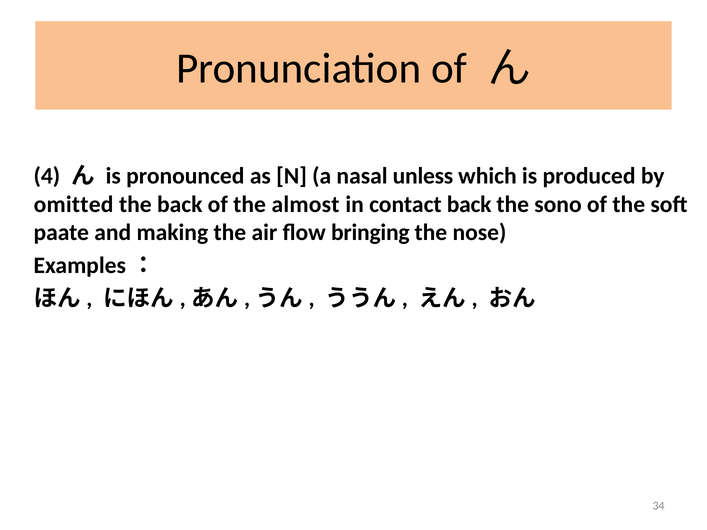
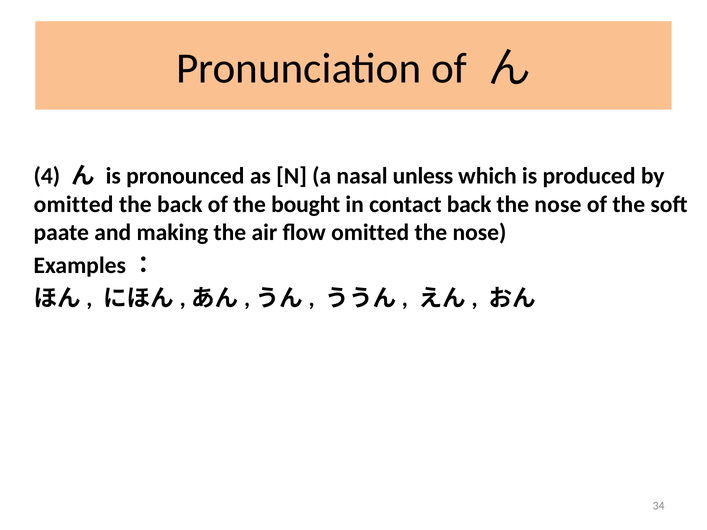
almost: almost -> bought (306, 204)
sono: sono -> nose (558, 204)
flow bringing: bringing -> omitted (370, 233)
